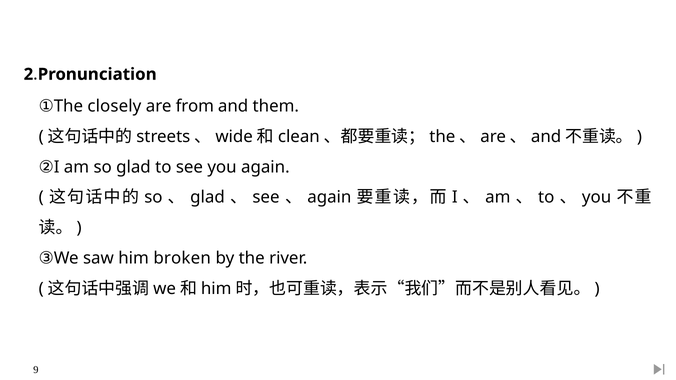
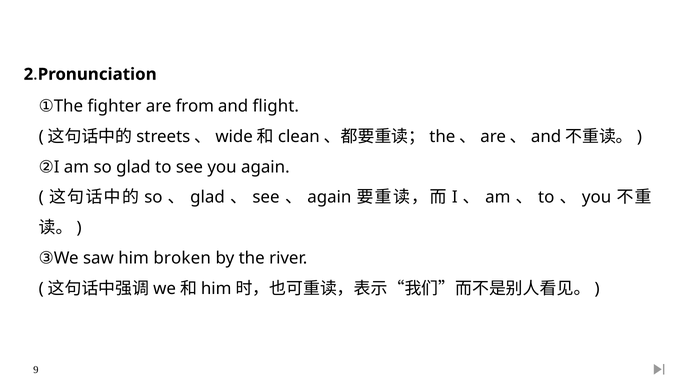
closely: closely -> fighter (114, 106)
them: them -> flight (276, 106)
